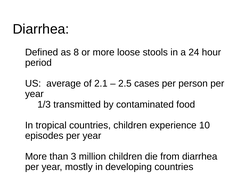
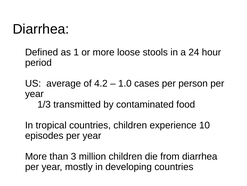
8: 8 -> 1 (76, 52)
2.1: 2.1 -> 4.2 (101, 83)
2.5: 2.5 -> 1.0 (125, 83)
